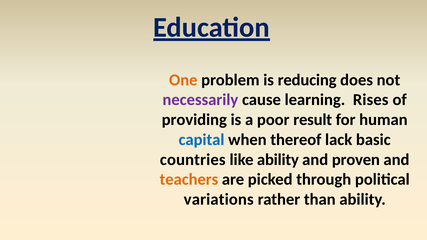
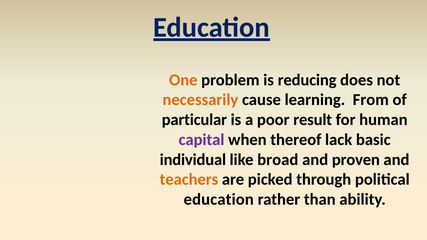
necessarily colour: purple -> orange (200, 100)
Rises: Rises -> From (371, 100)
providing: providing -> particular (194, 120)
capital colour: blue -> purple (202, 140)
countries: countries -> individual (193, 160)
like ability: ability -> broad (278, 160)
variations: variations -> education (219, 200)
